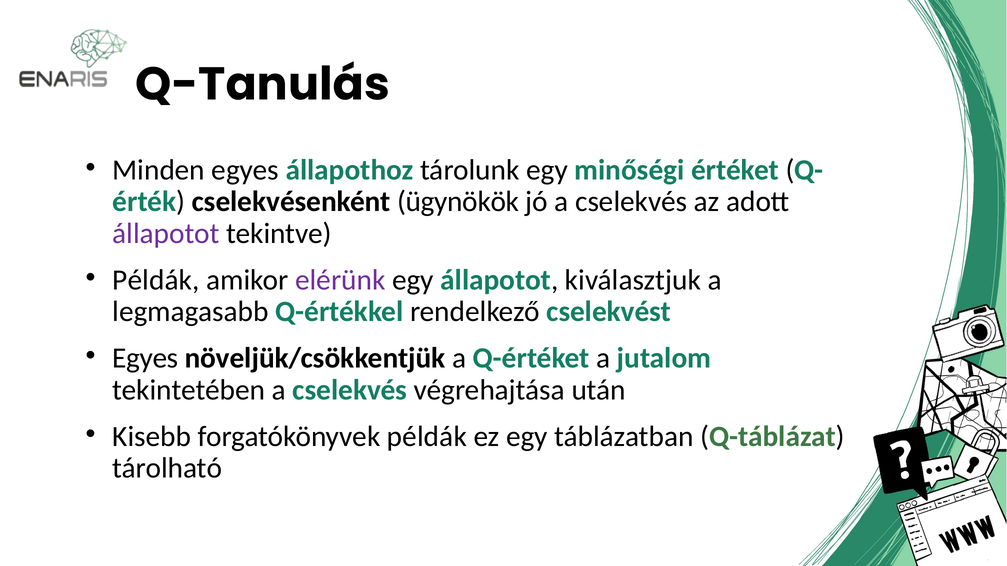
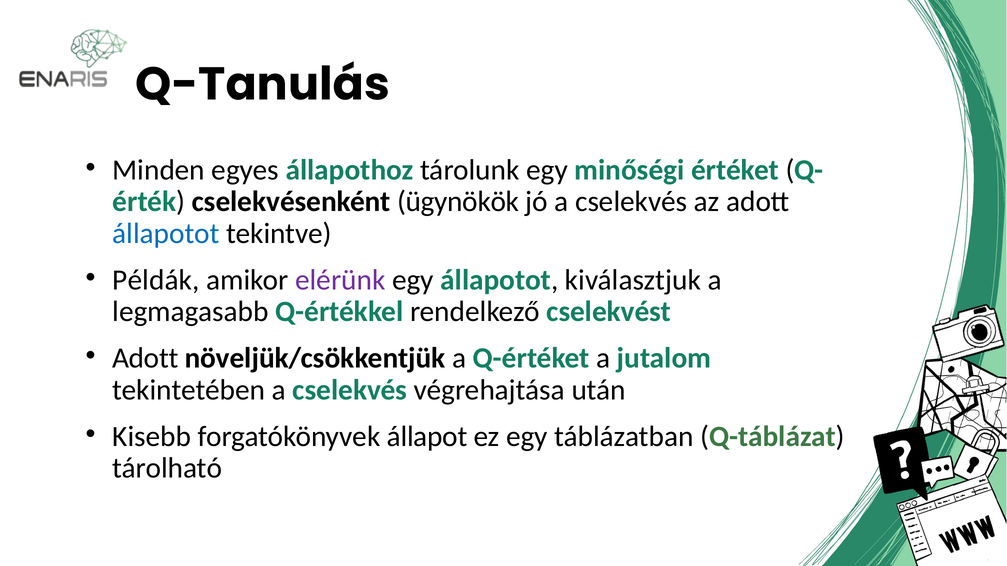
állapotot colour: purple -> blue (166, 234)
Egyes: Egyes -> Adott (145, 359)
forgatókönyvek példák: példák -> állapot (427, 437)
